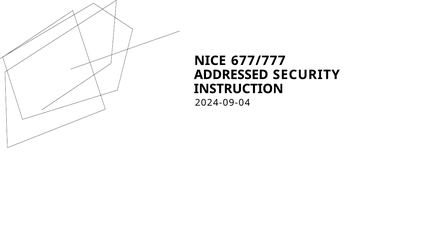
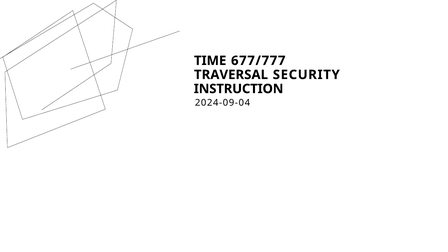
NICE: NICE -> TIME (210, 61)
ADDRESSED: ADDRESSED -> TRAVERSAL (231, 75)
